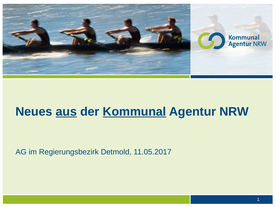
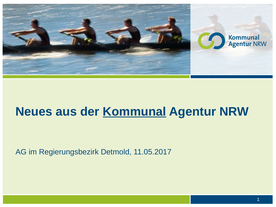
aus underline: present -> none (66, 112)
